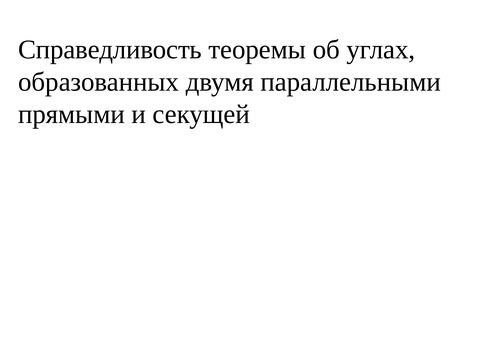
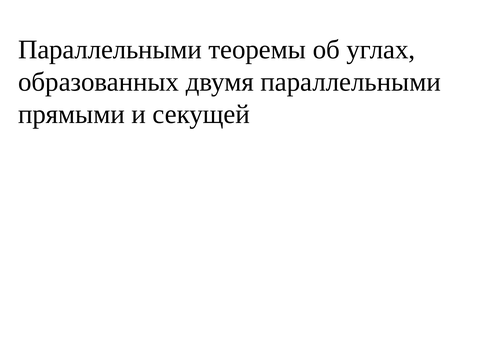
Справедливость: Справедливость -> Параллельными (110, 50)
